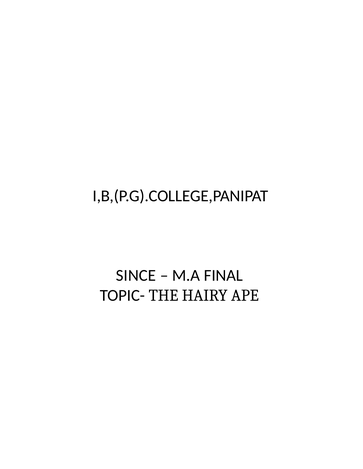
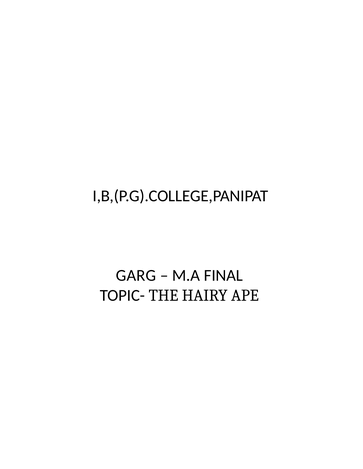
SINCE: SINCE -> GARG (136, 276)
